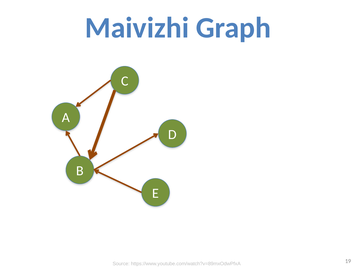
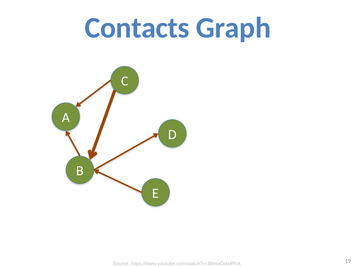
Maivizhi: Maivizhi -> Contacts (137, 28)
